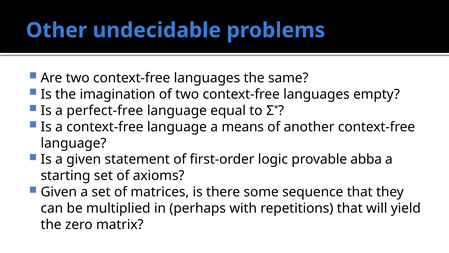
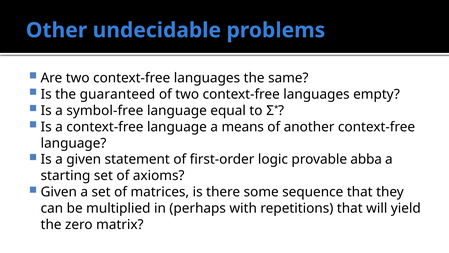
imagination: imagination -> guaranteed (117, 94)
perfect-free: perfect-free -> symbol-free (105, 110)
